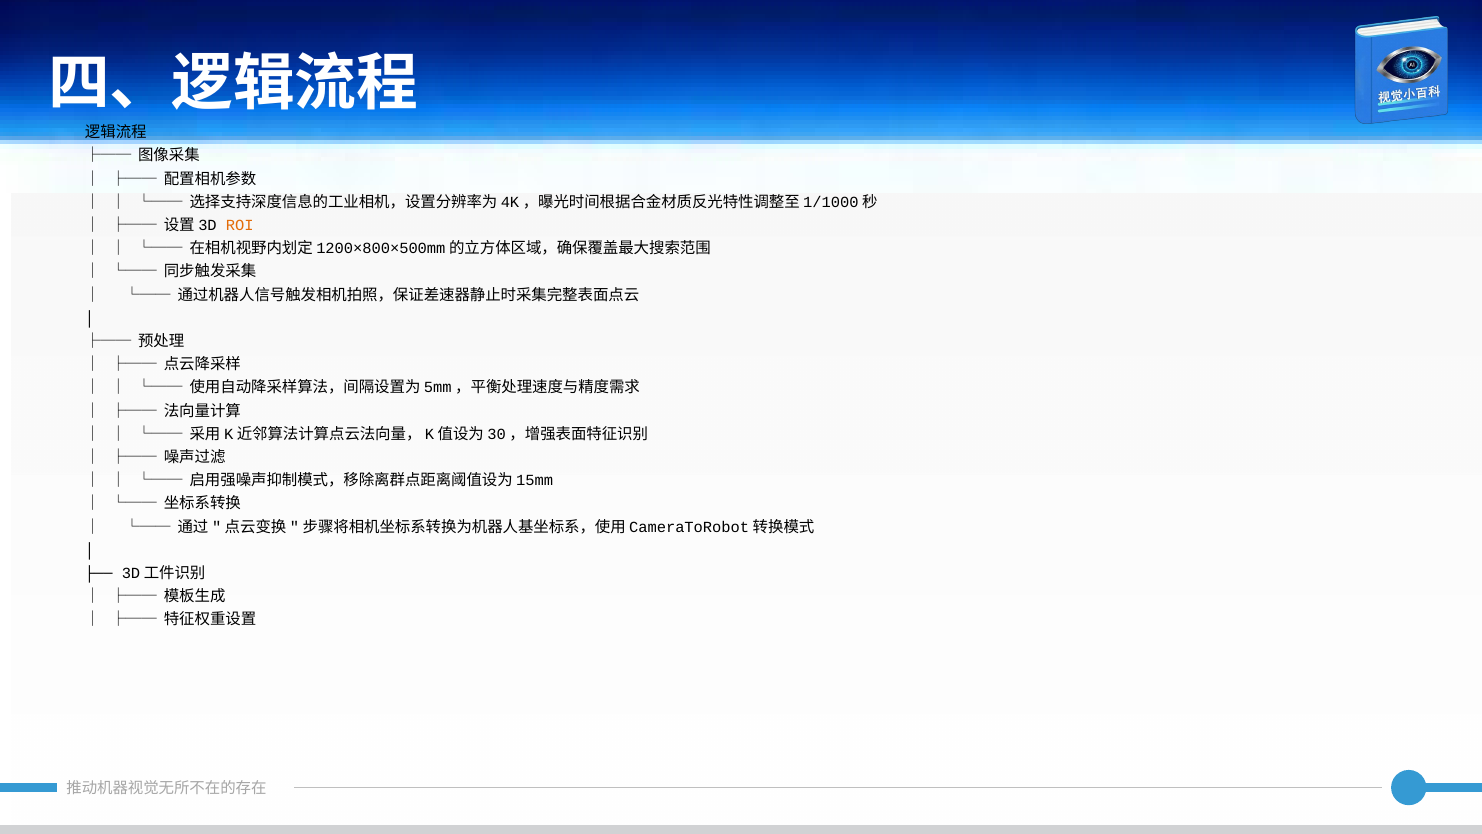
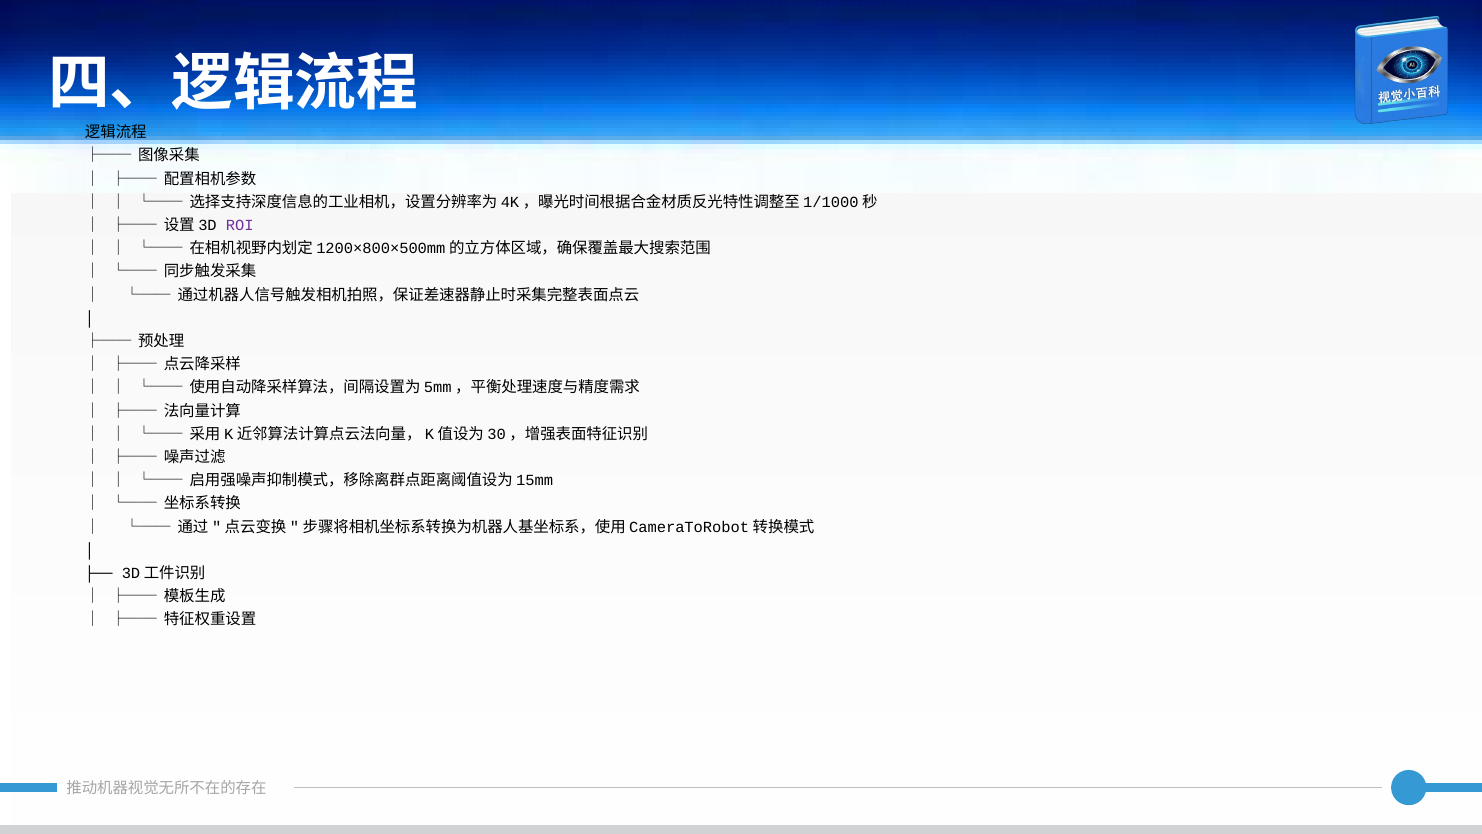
ROI colour: orange -> purple (240, 225)
